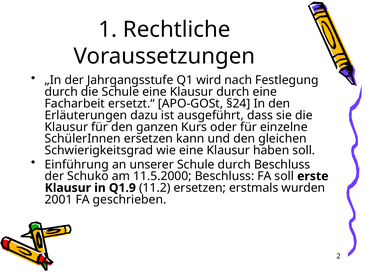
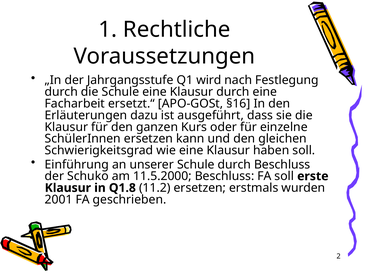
§24: §24 -> §16 (238, 104)
Q1.9: Q1.9 -> Q1.8 (122, 188)
